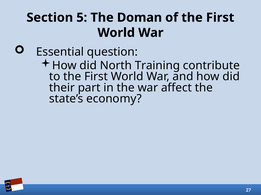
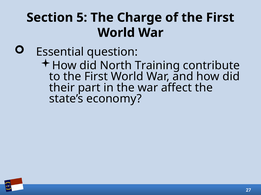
Doman: Doman -> Charge (139, 18)
